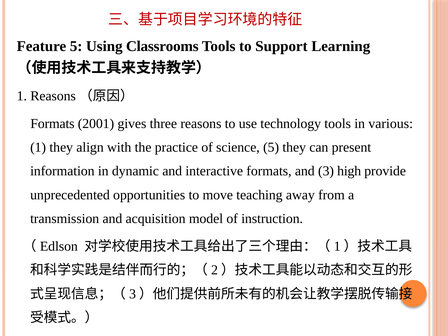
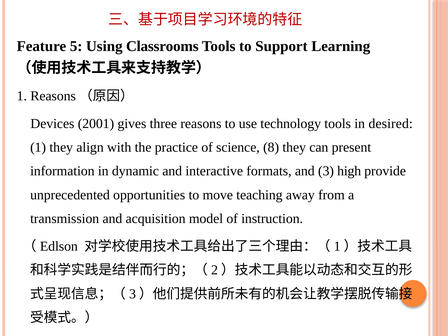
Formats: Formats -> Devices (52, 124)
various: various -> desired (391, 124)
science 5: 5 -> 8 (271, 147)
